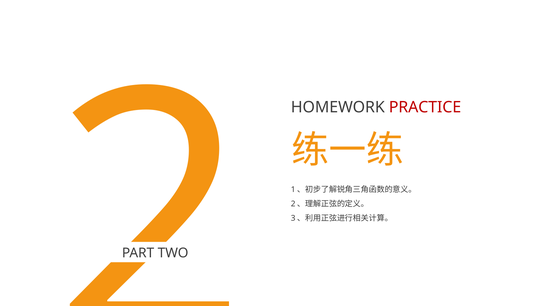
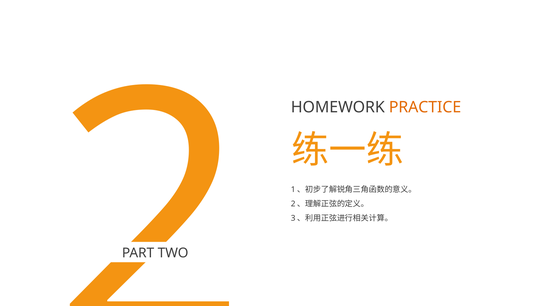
PRACTICE colour: red -> orange (425, 107)
